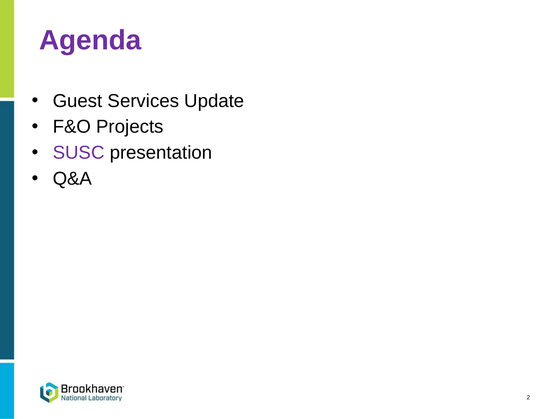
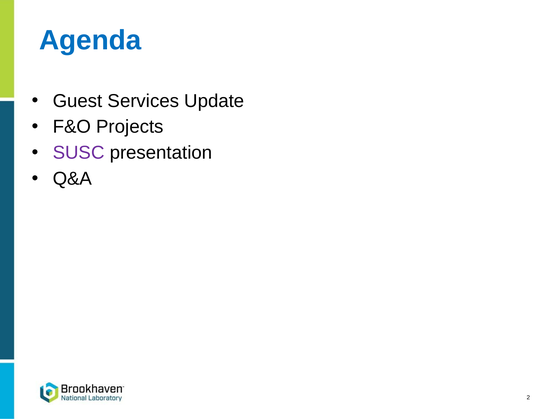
Agenda colour: purple -> blue (90, 40)
